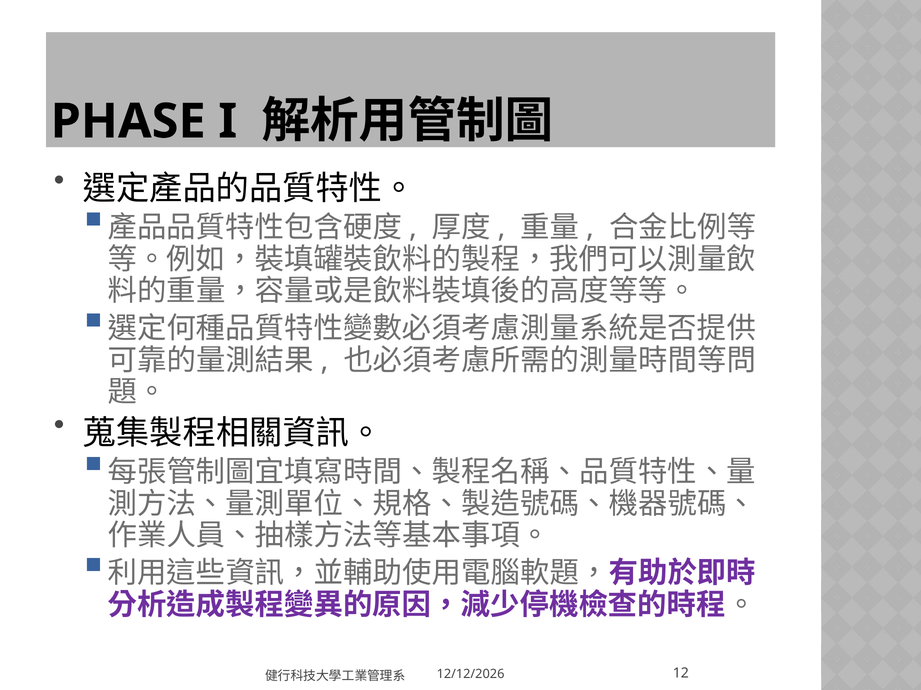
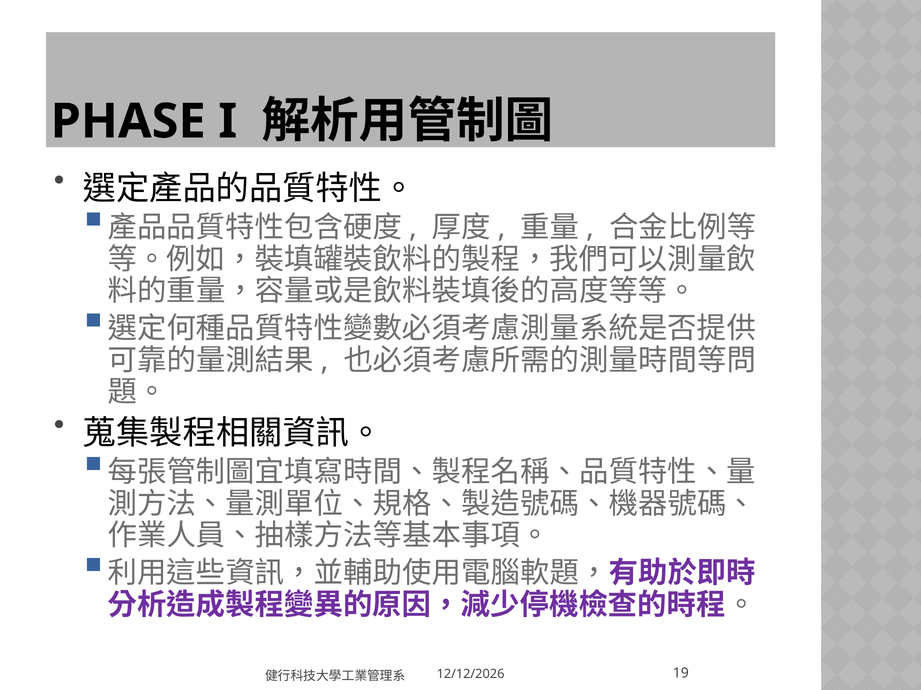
12: 12 -> 19 (681, 674)
